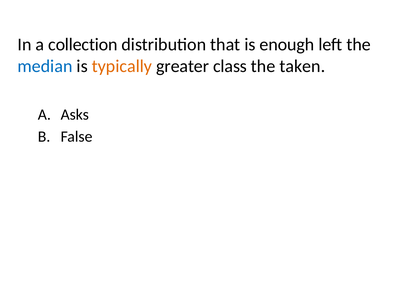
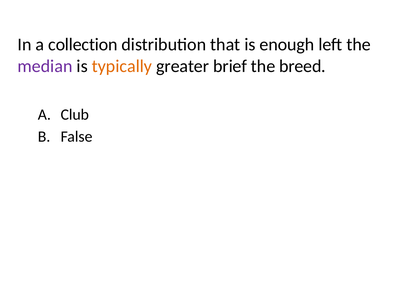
median colour: blue -> purple (45, 66)
class: class -> brief (230, 66)
taken: taken -> breed (302, 66)
Asks: Asks -> Club (75, 115)
